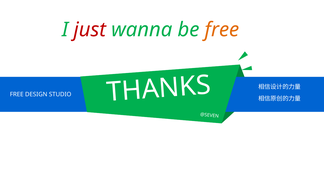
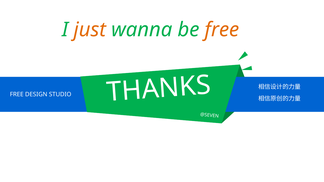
just colour: red -> orange (90, 30)
